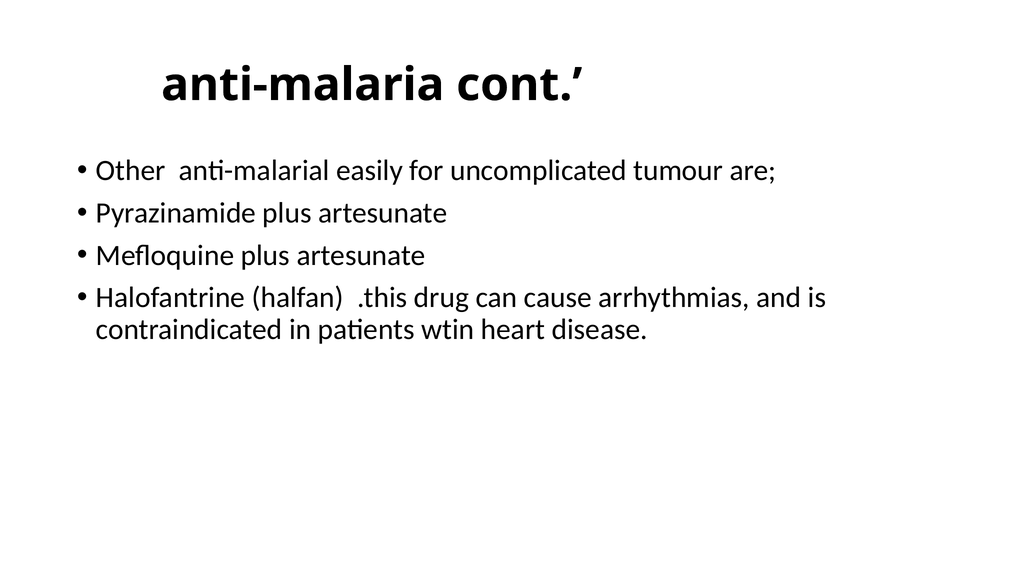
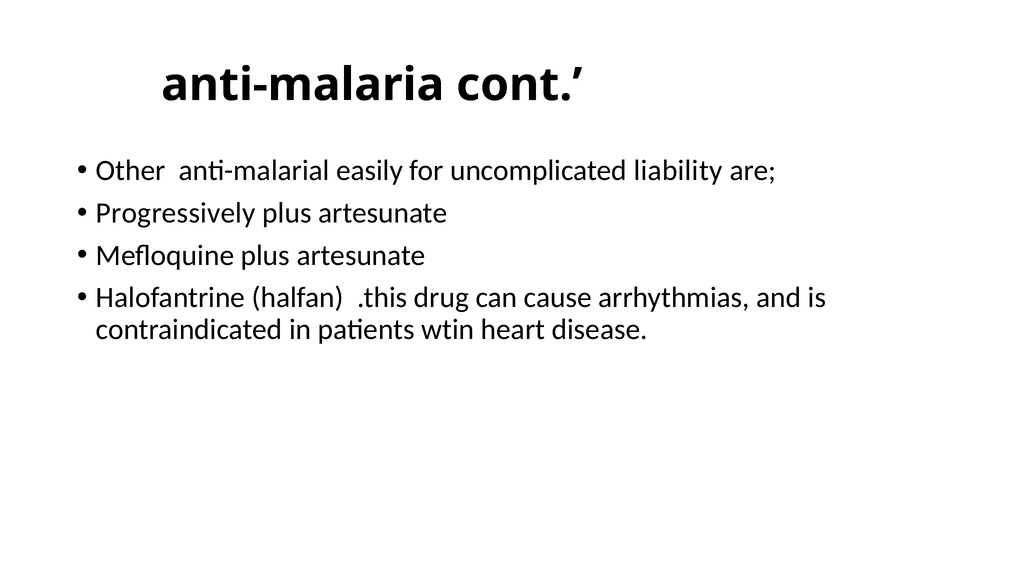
tumour: tumour -> liability (678, 171)
Pyrazinamide: Pyrazinamide -> Progressively (176, 213)
